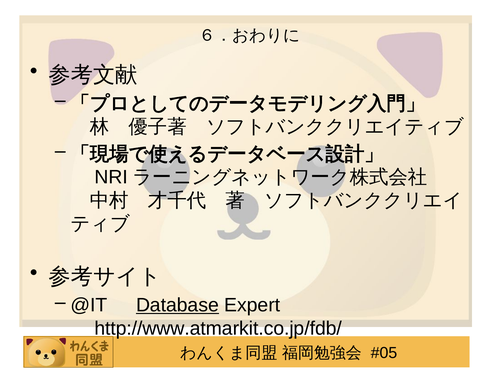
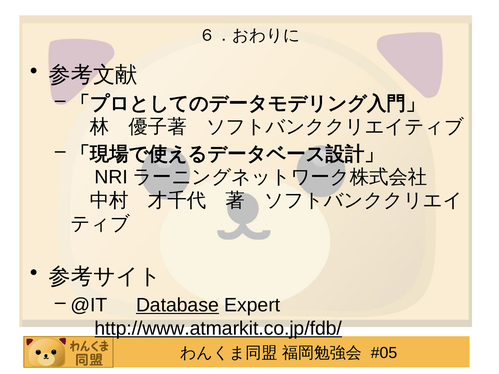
http://www.atmarkit.co.jp/fdb/ underline: none -> present (218, 329)
